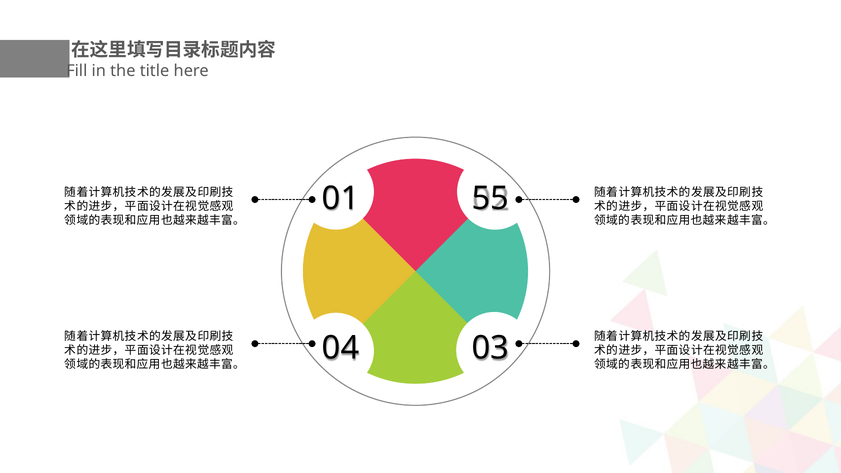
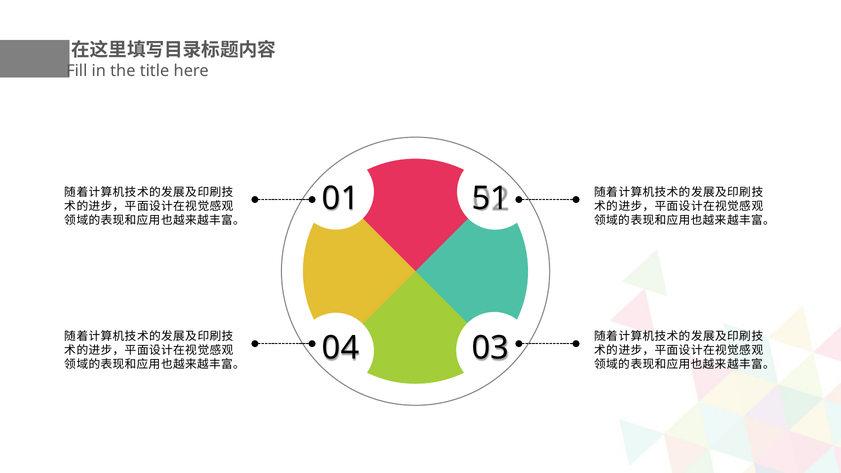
55: 55 -> 51 (491, 198)
